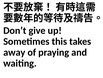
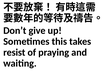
away: away -> resist (14, 52)
